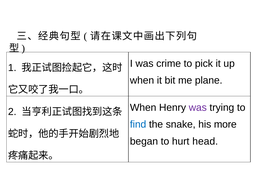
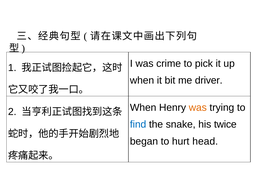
plane: plane -> driver (209, 80)
was colour: purple -> orange (198, 108)
more: more -> twice (225, 124)
